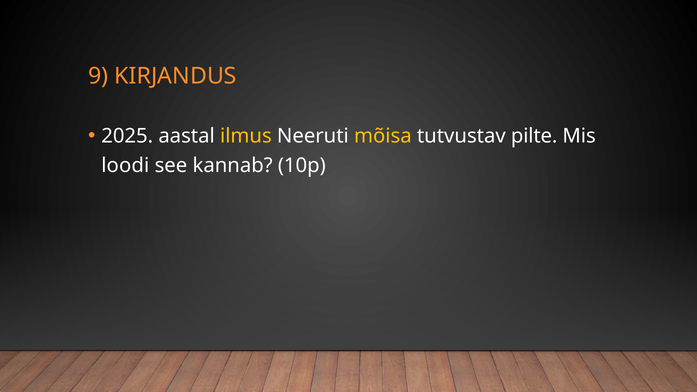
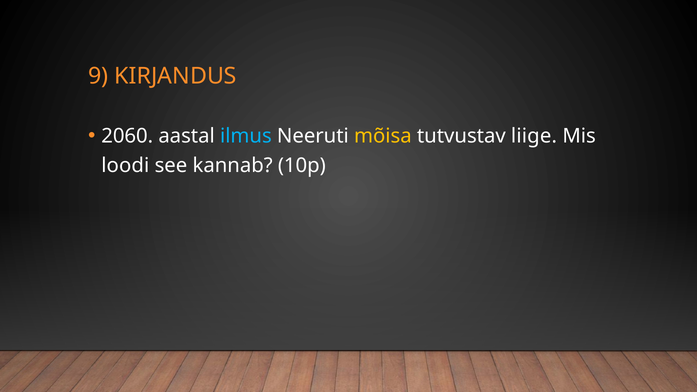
2025: 2025 -> 2060 (127, 136)
ilmus colour: yellow -> light blue (246, 136)
pilte: pilte -> liige (534, 136)
